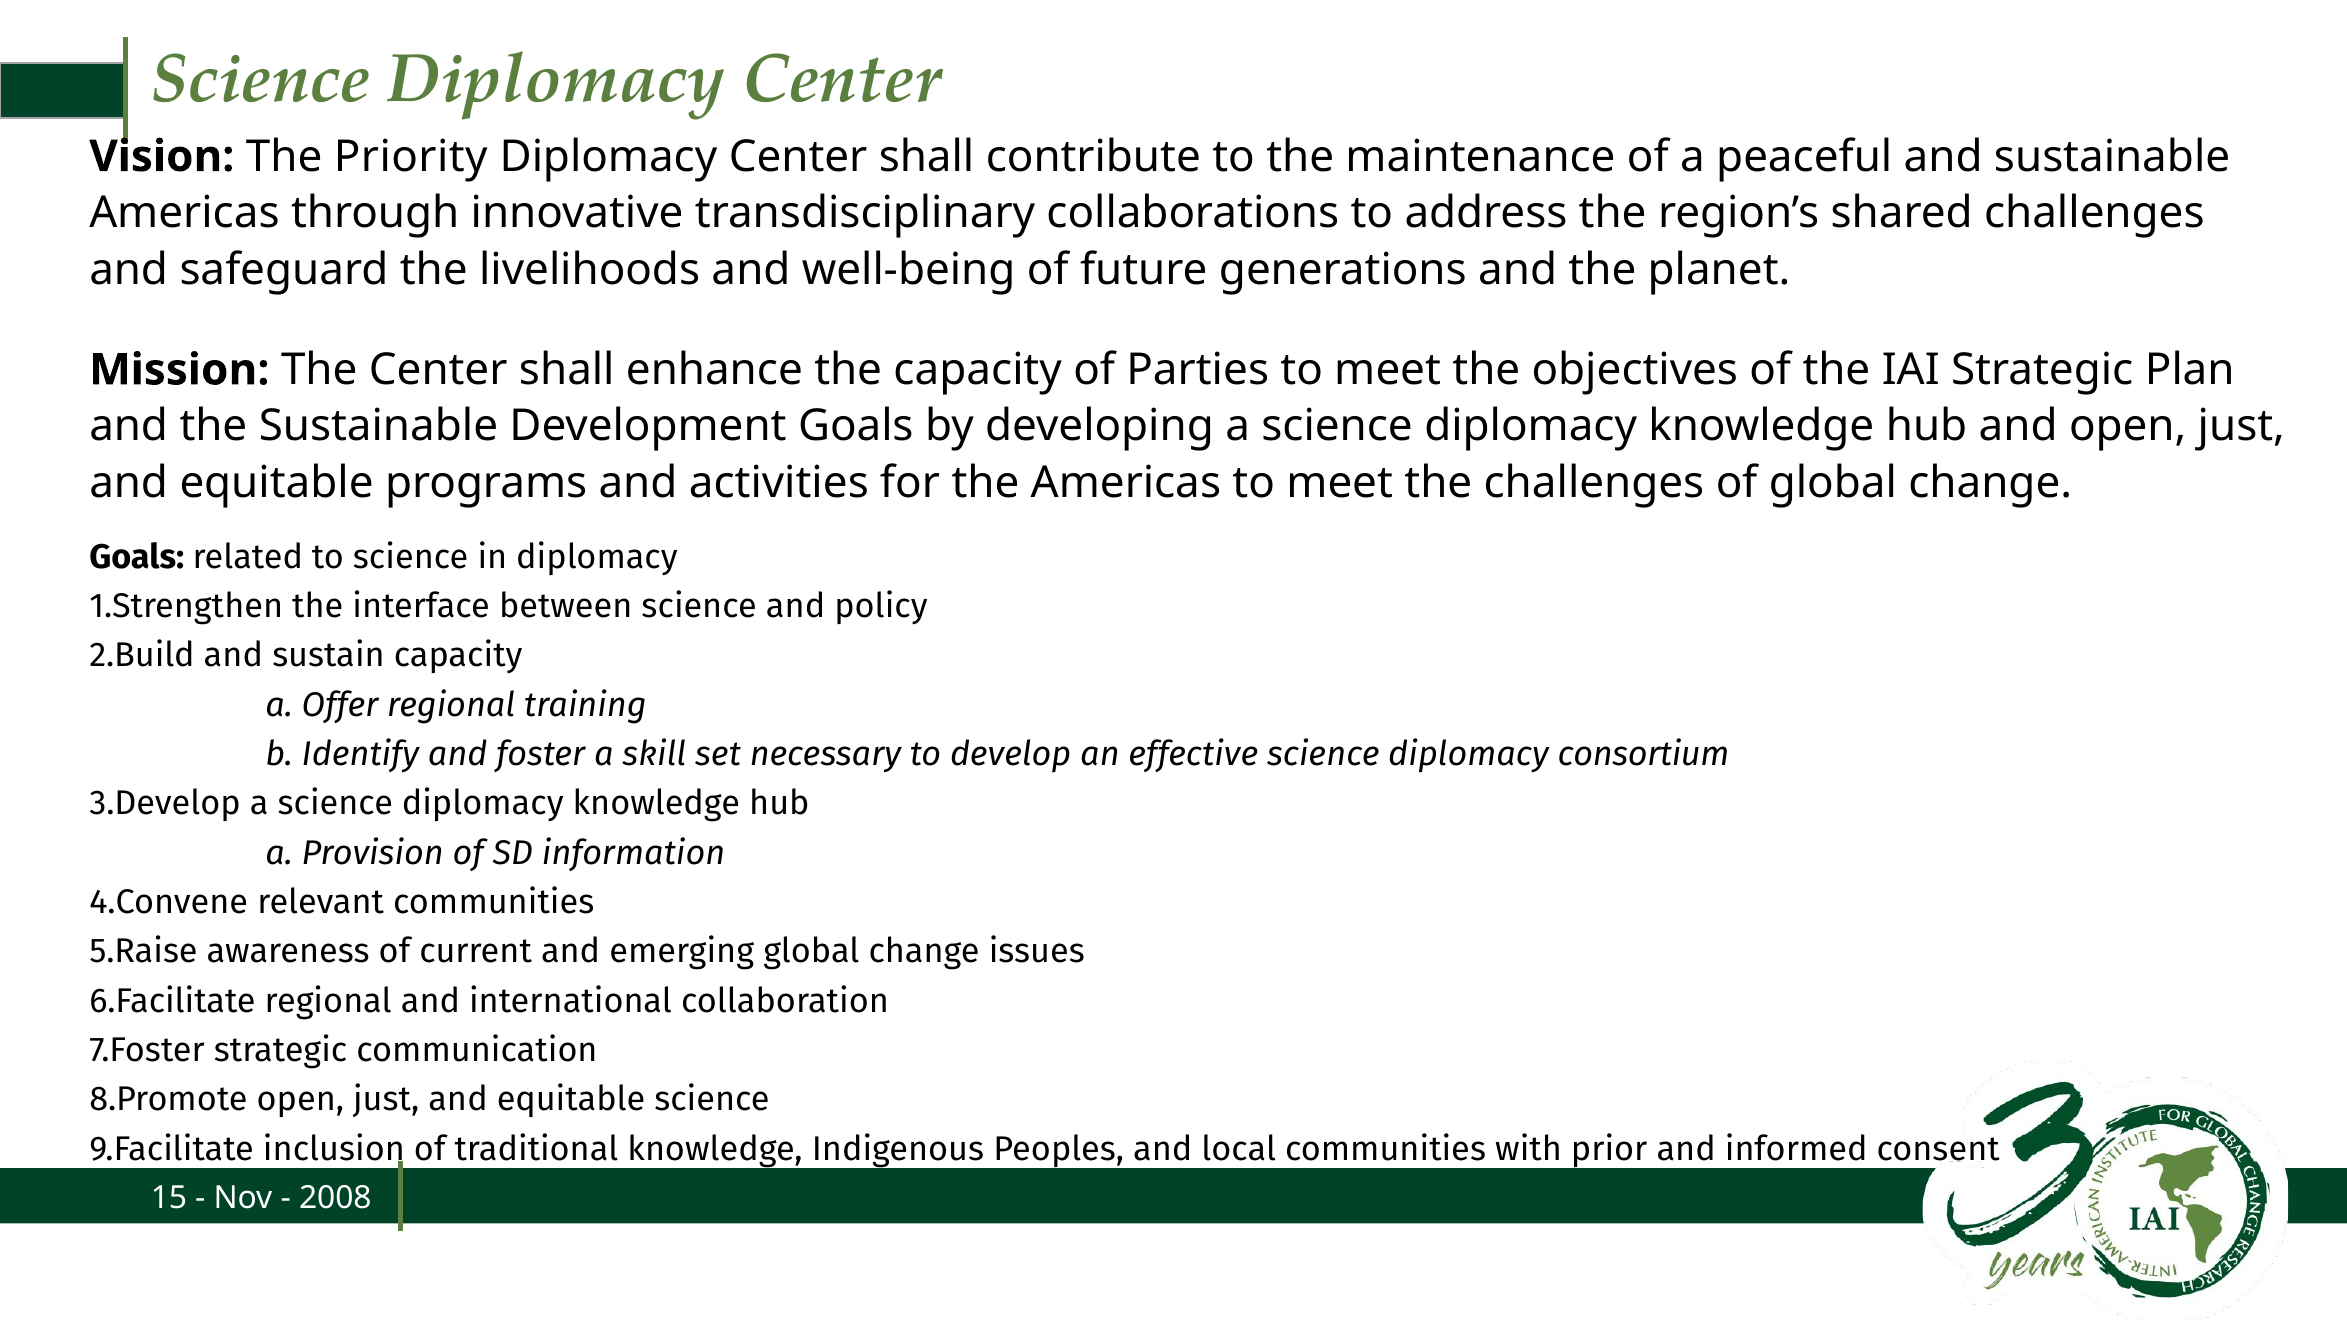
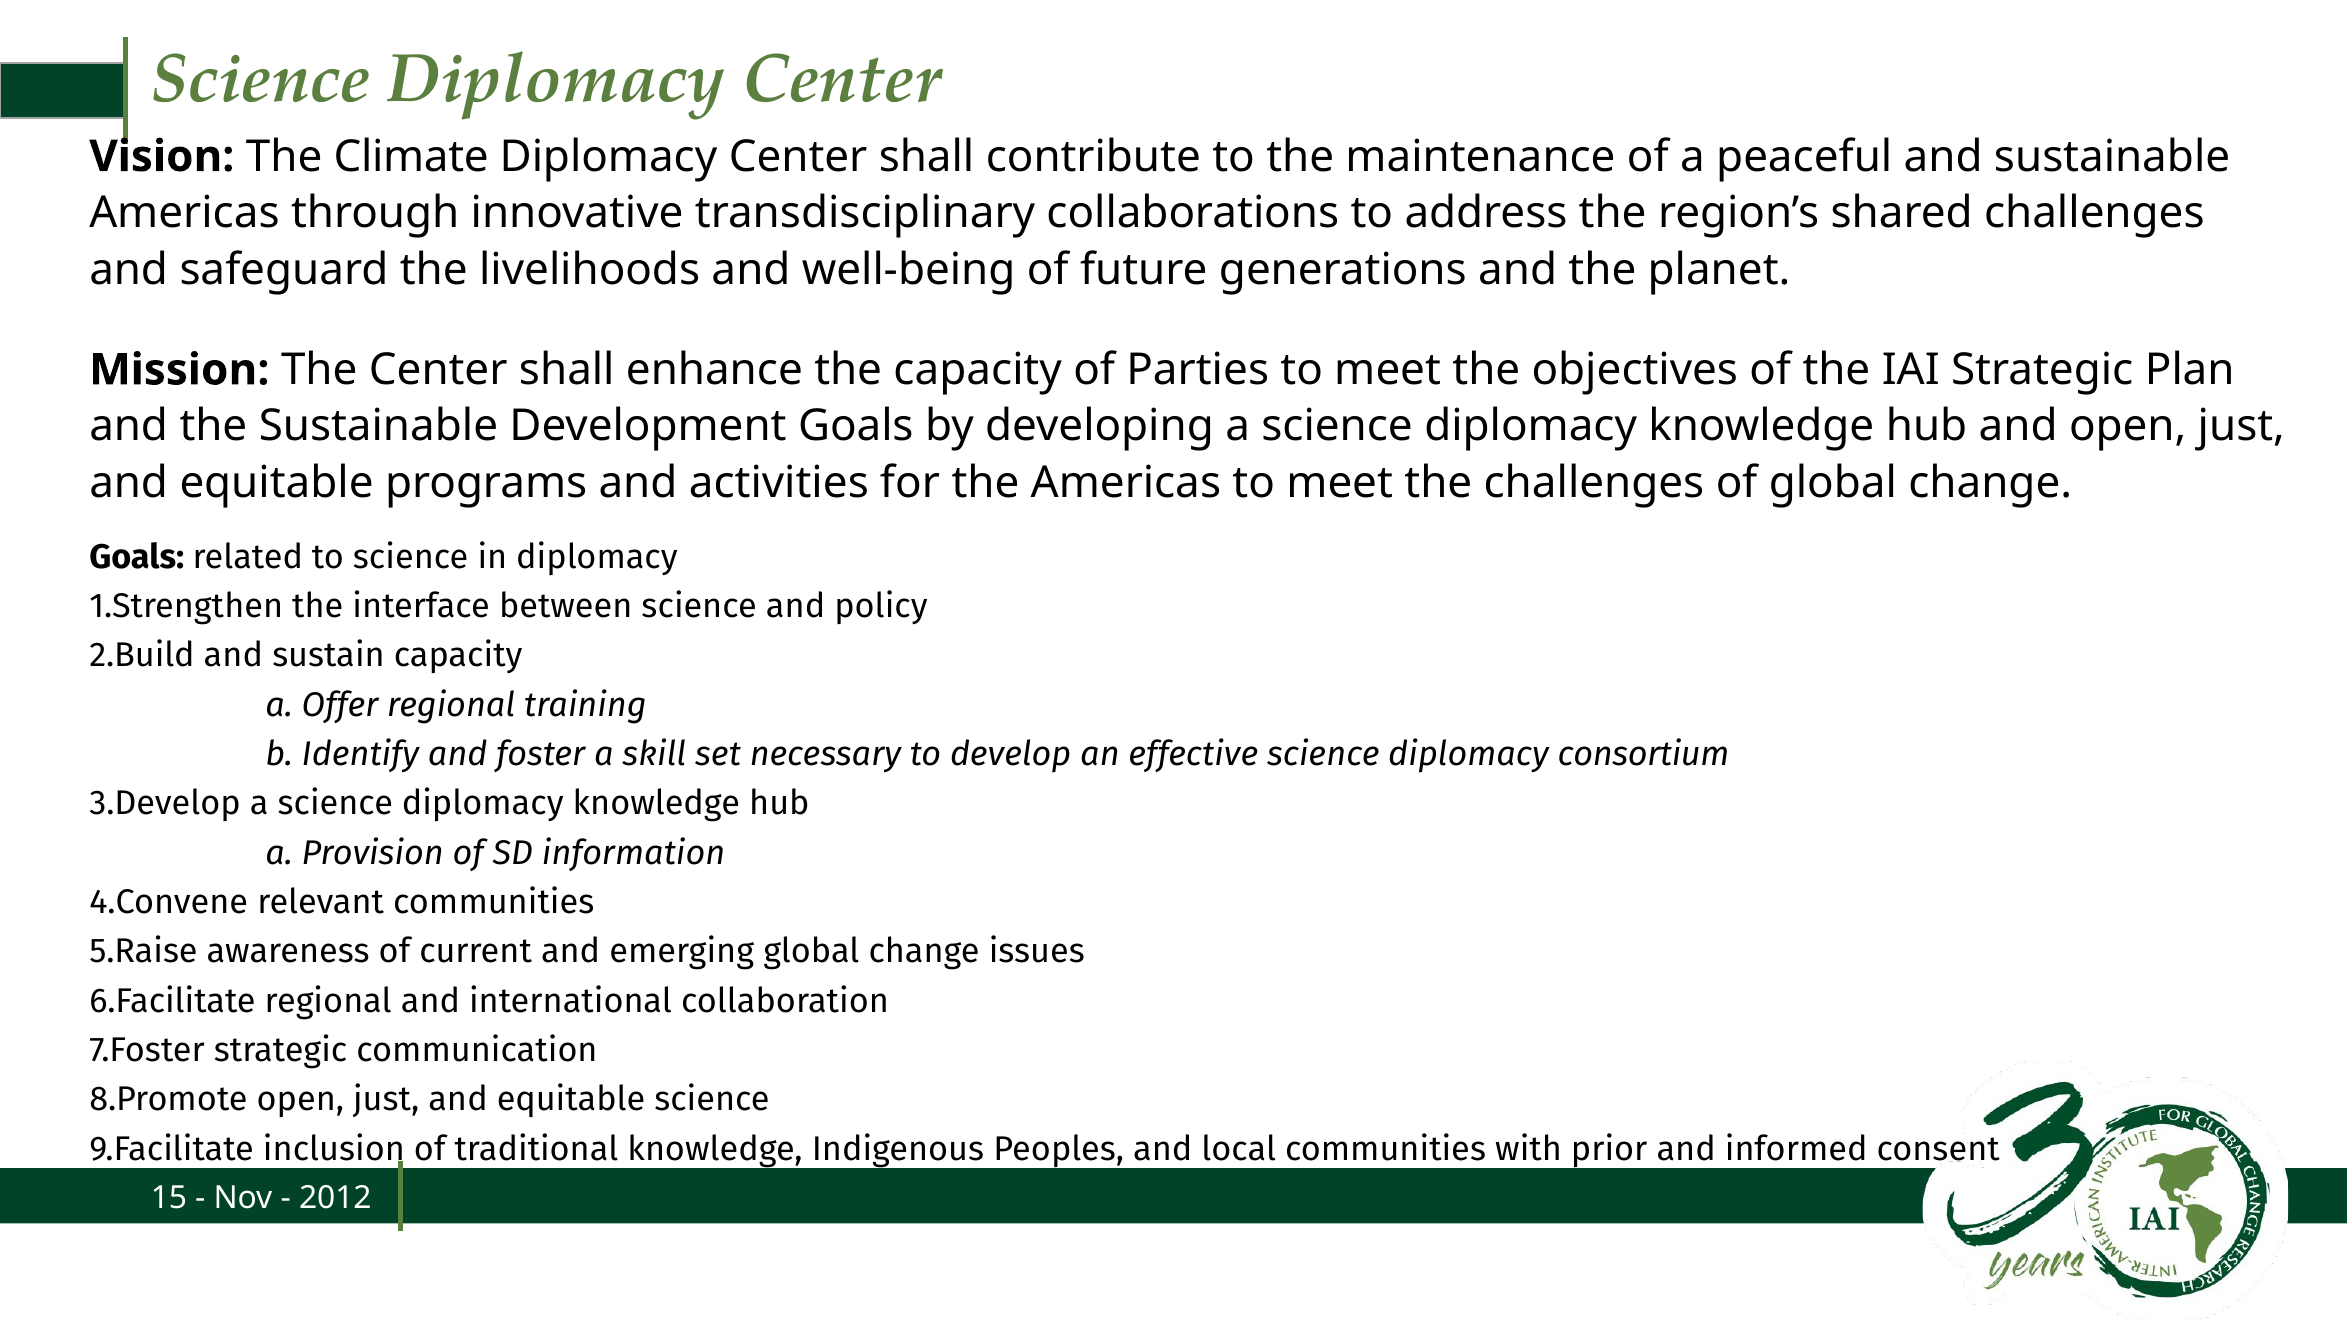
Priority: Priority -> Climate (411, 157)
2008: 2008 -> 2012 (335, 1198)
